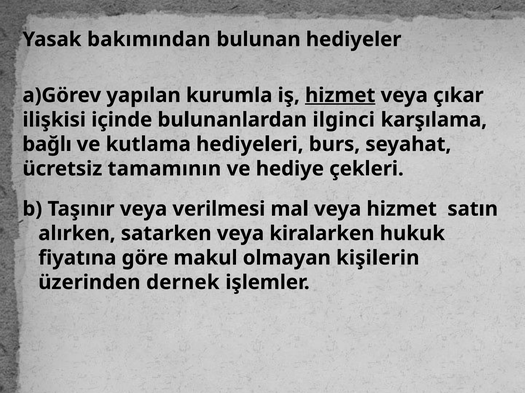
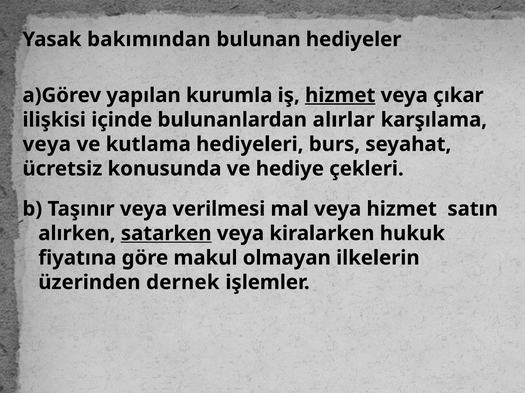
ilginci: ilginci -> alırlar (344, 120)
bağlı: bağlı -> veya (47, 145)
tamamının: tamamının -> konusunda (164, 169)
satarken underline: none -> present (166, 234)
kişilerin: kişilerin -> ilkelerin (378, 258)
